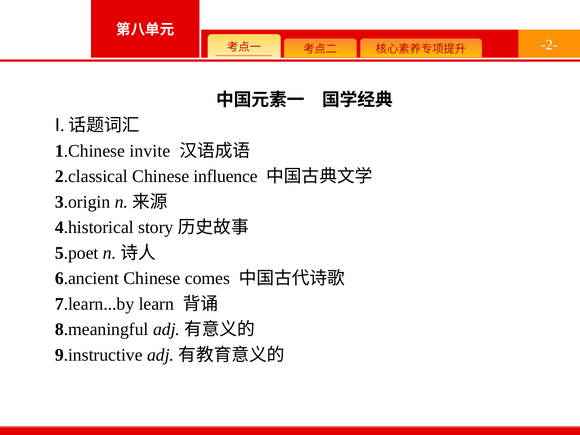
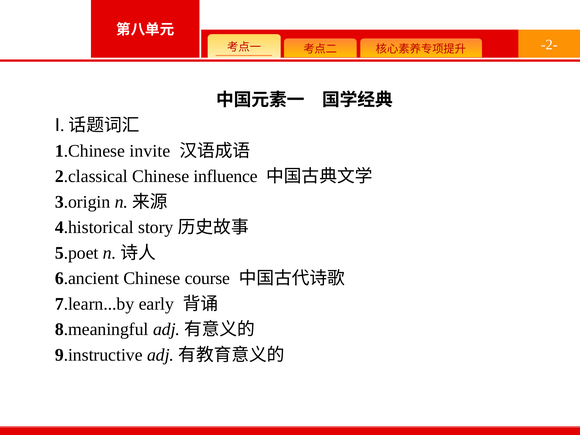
comes: comes -> course (208, 278)
learn: learn -> early (156, 304)
